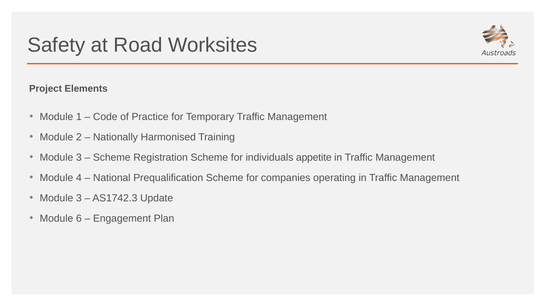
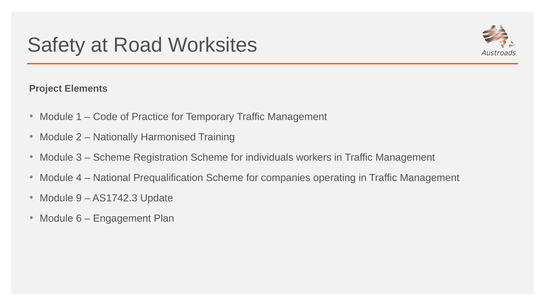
appetite: appetite -> workers (314, 158)
3: 3 -> 9 (79, 198)
